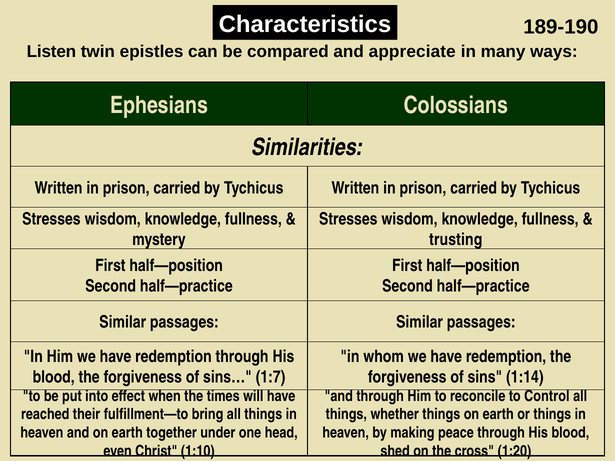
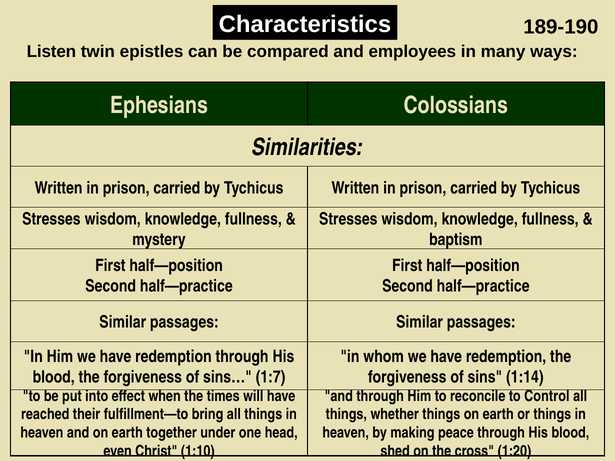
appreciate: appreciate -> employees (412, 51)
trusting: trusting -> baptism (456, 240)
